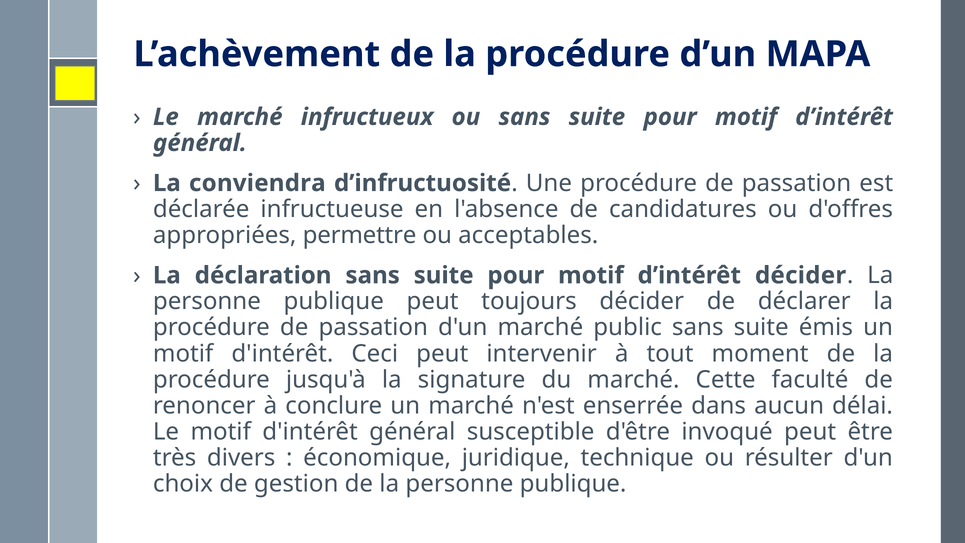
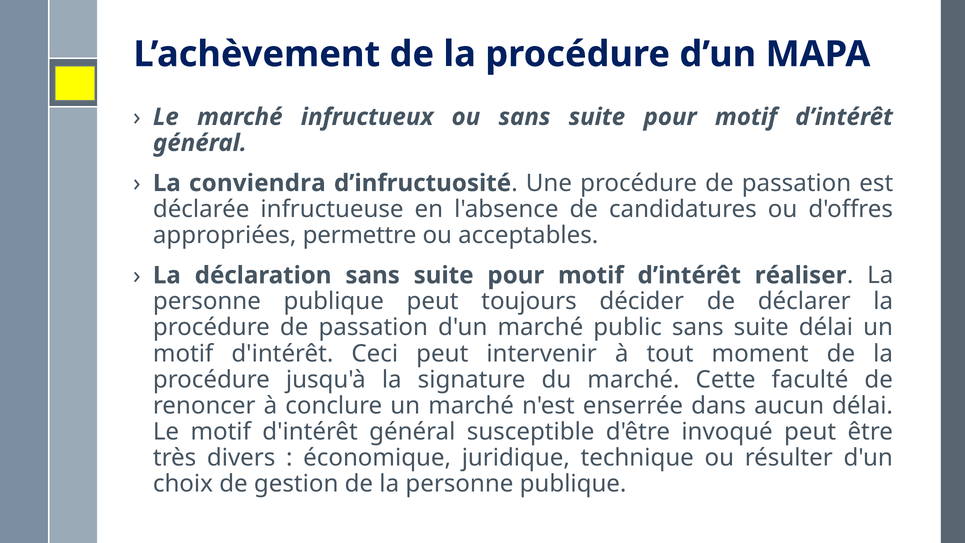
d’intérêt décider: décider -> réaliser (801, 275)
suite émis: émis -> délai (826, 327)
